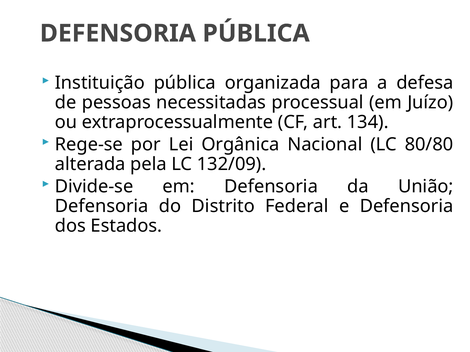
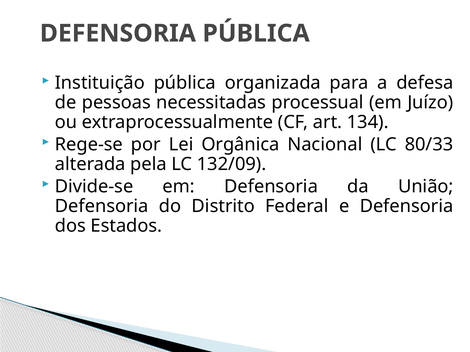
80/80: 80/80 -> 80/33 (429, 145)
